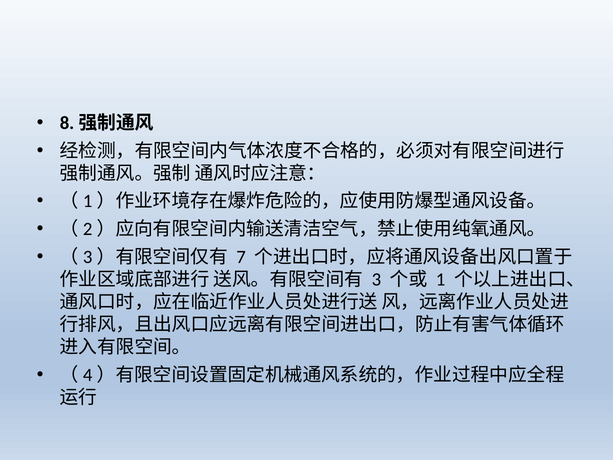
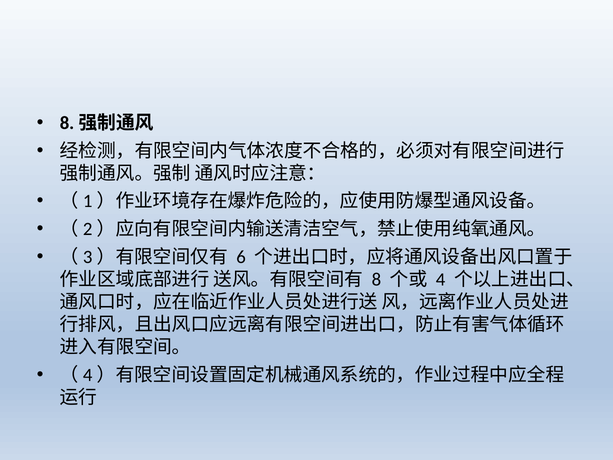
7: 7 -> 6 (241, 257)
3: 3 -> 8 (376, 280)
1: 1 -> 4 (441, 280)
